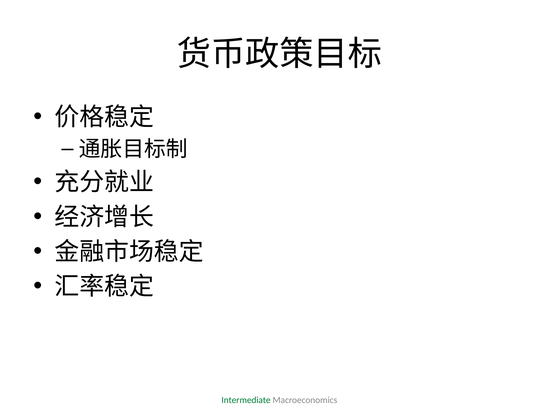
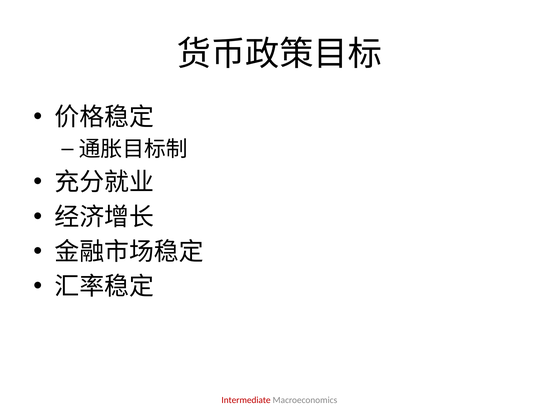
Intermediate colour: green -> red (246, 400)
